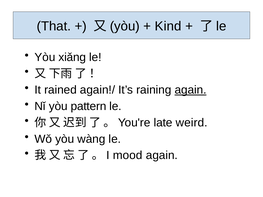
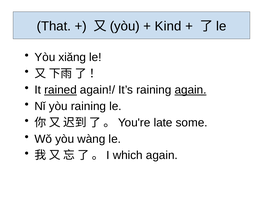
rained underline: none -> present (60, 90)
yòu pattern: pattern -> raining (88, 106)
weird: weird -> some (192, 123)
mood: mood -> which (128, 156)
